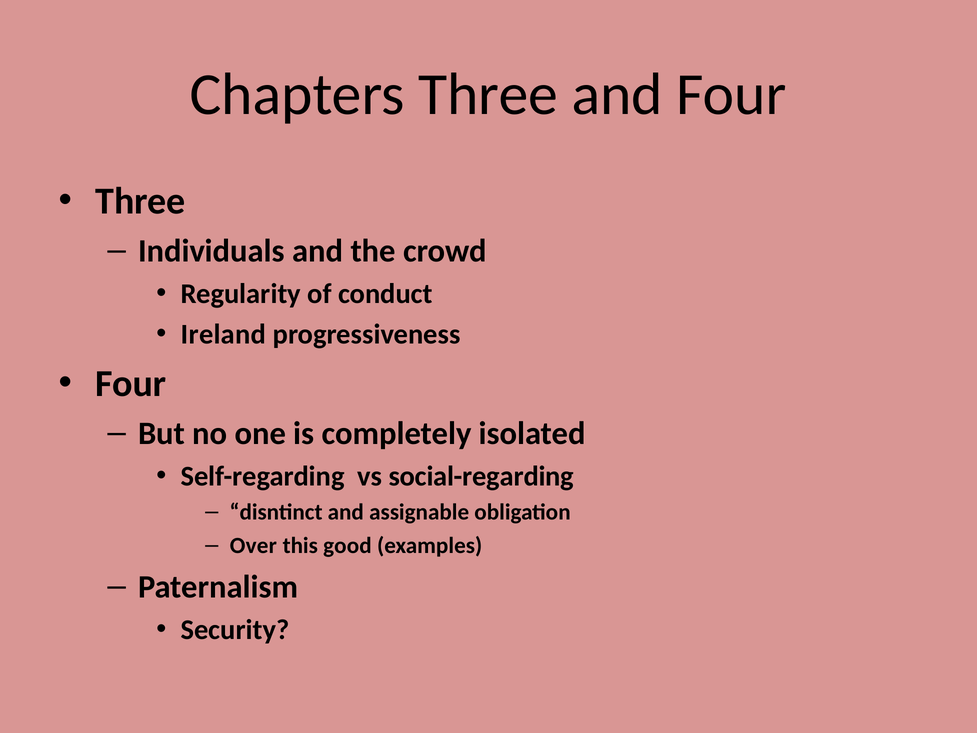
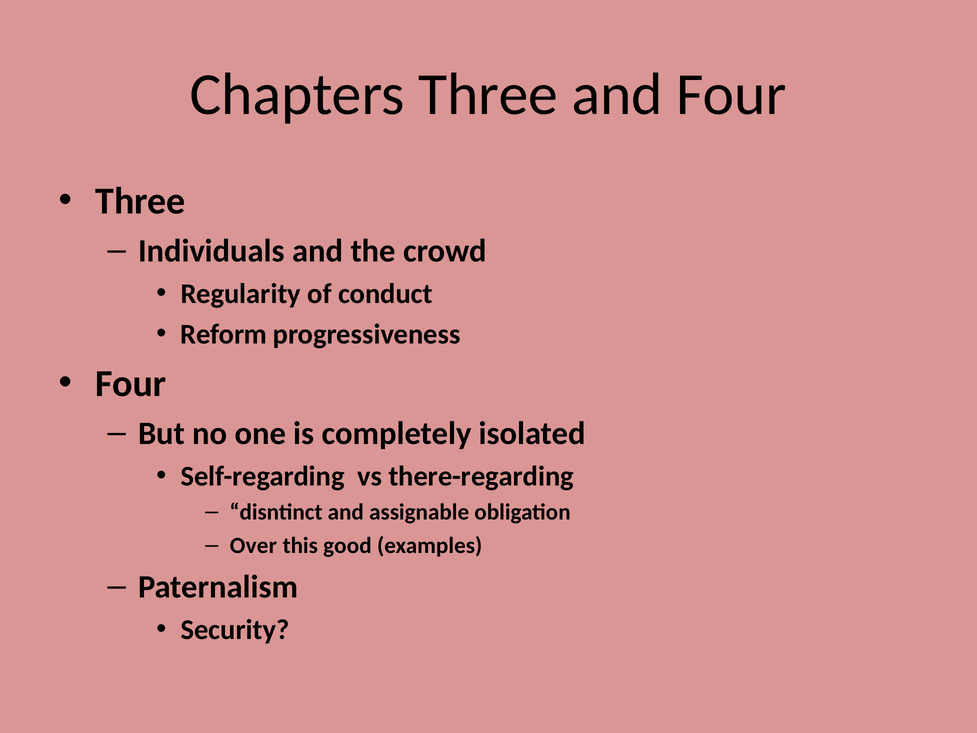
Ireland: Ireland -> Reform (224, 334)
social-regarding: social-regarding -> there-regarding (481, 476)
